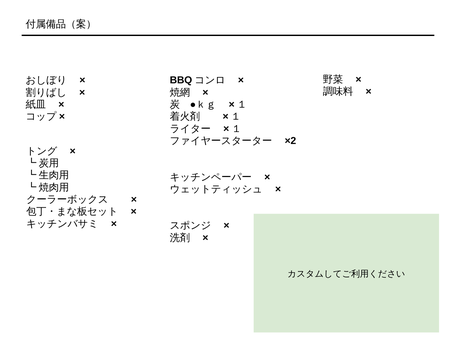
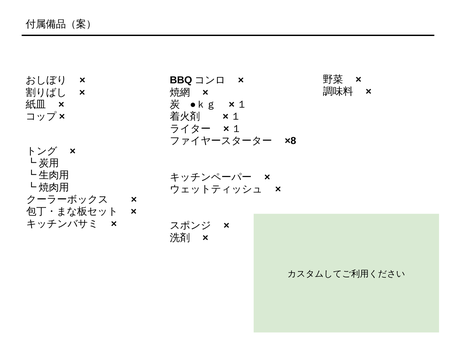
×2: ×2 -> ×8 (290, 141)
